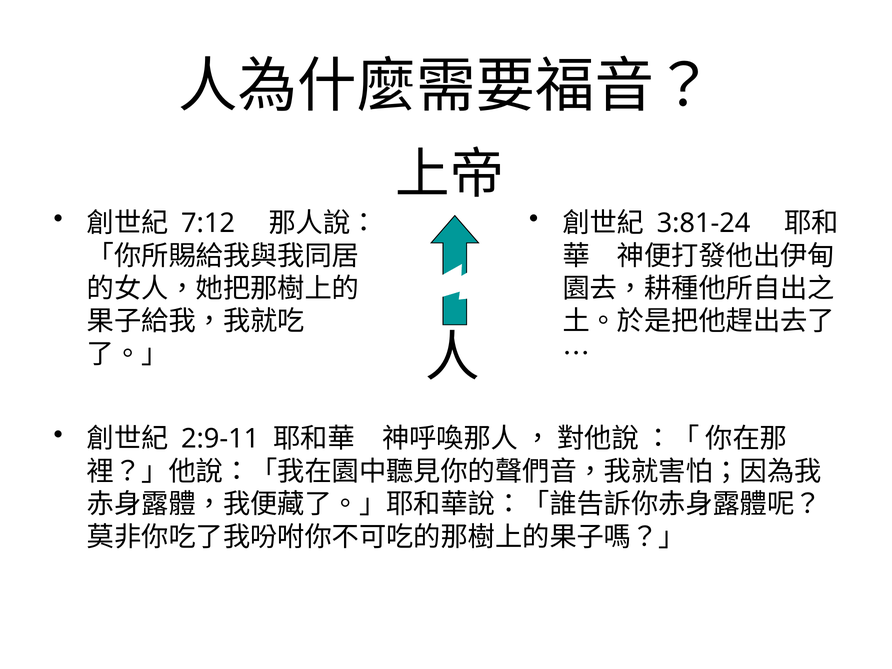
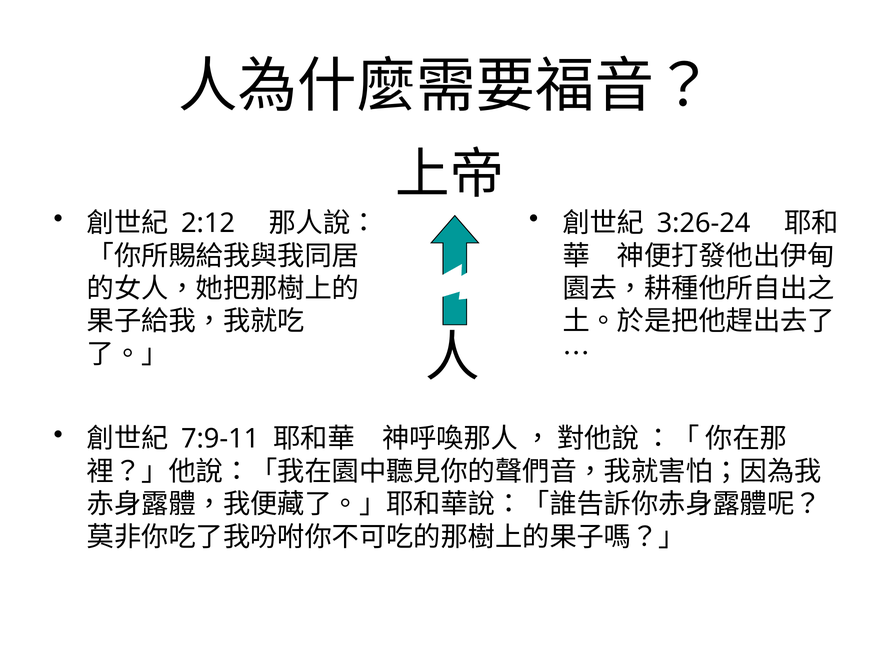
3:81-24: 3:81-24 -> 3:26-24 (704, 223)
7:12: 7:12 -> 2:12 (208, 223)
2:9-11: 2:9-11 -> 7:9-11 (220, 439)
